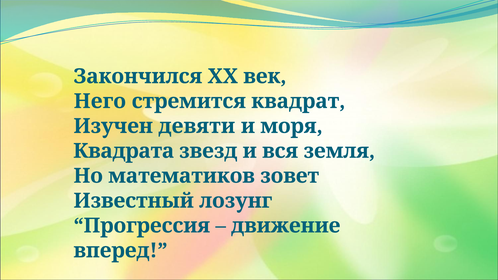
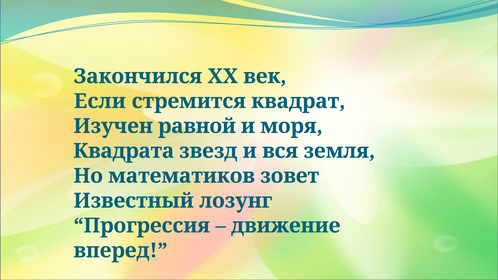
Него: Него -> Если (100, 101)
девяти: девяти -> равной (197, 126)
